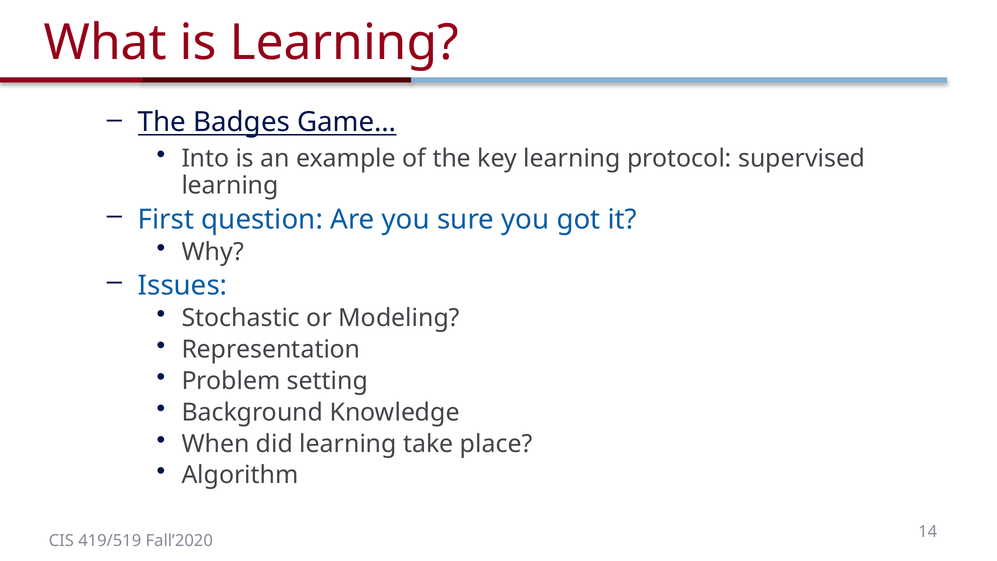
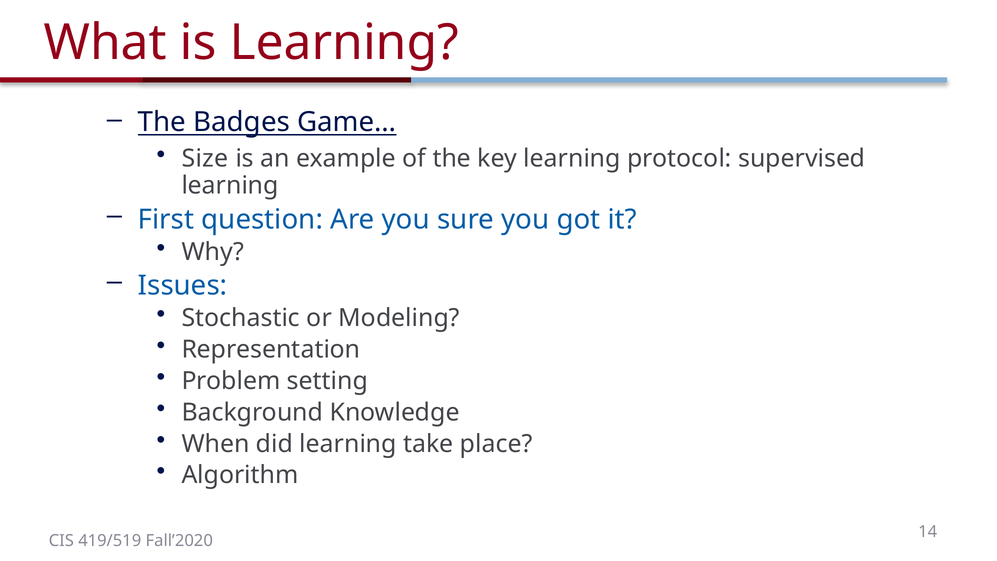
Into: Into -> Size (205, 159)
